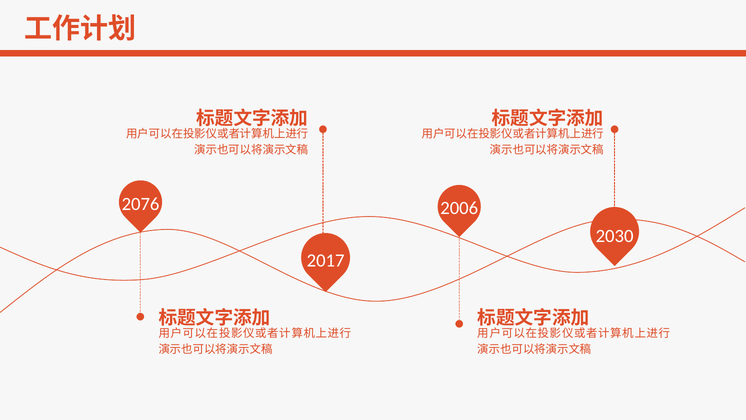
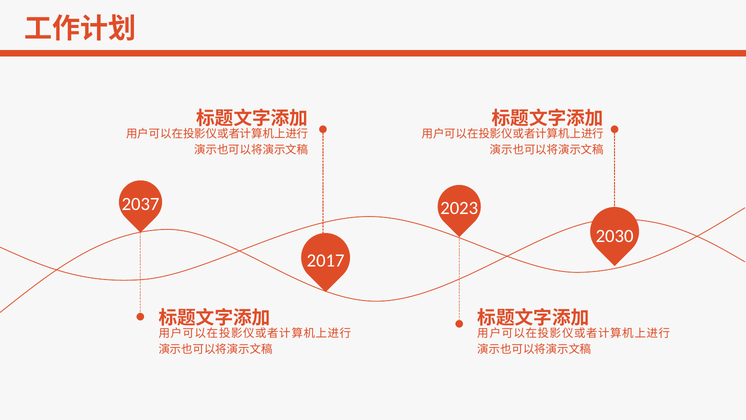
2076: 2076 -> 2037 (141, 204)
2006: 2006 -> 2023 (459, 208)
